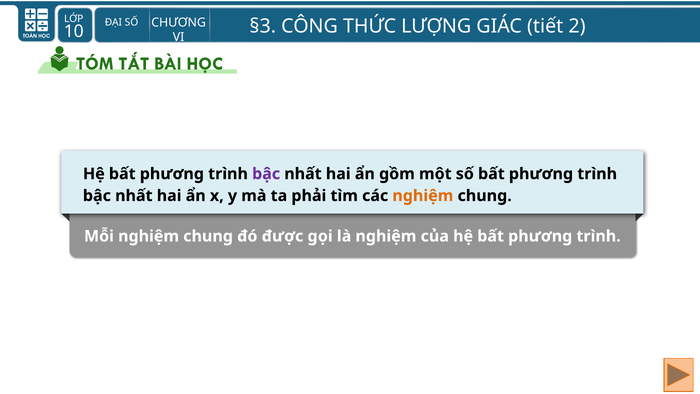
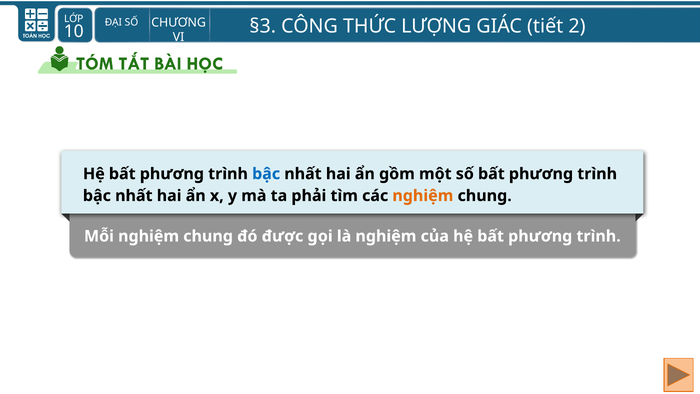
bậc colour: purple -> blue (266, 174)
